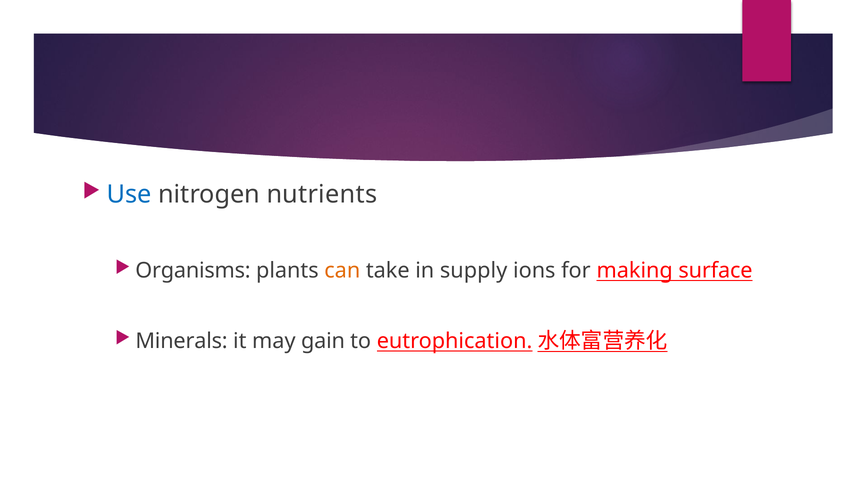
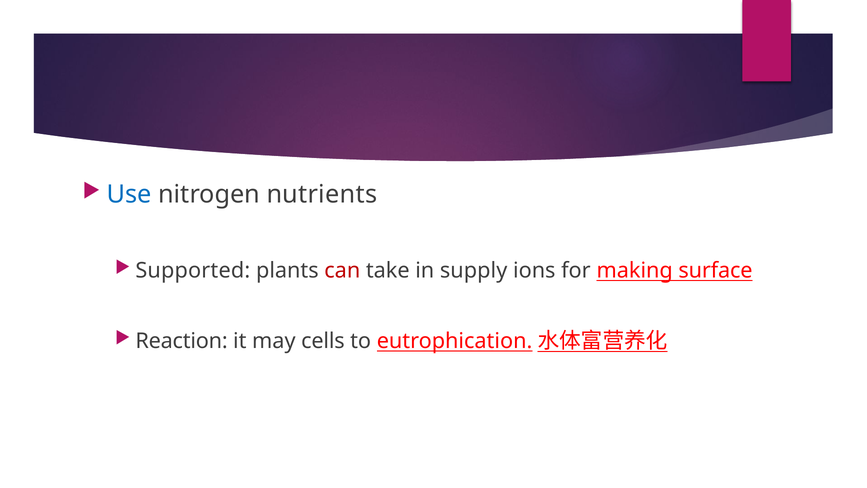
Organisms: Organisms -> Supported (193, 271)
can colour: orange -> red (342, 271)
Minerals: Minerals -> Reaction (182, 341)
gain: gain -> cells (323, 341)
